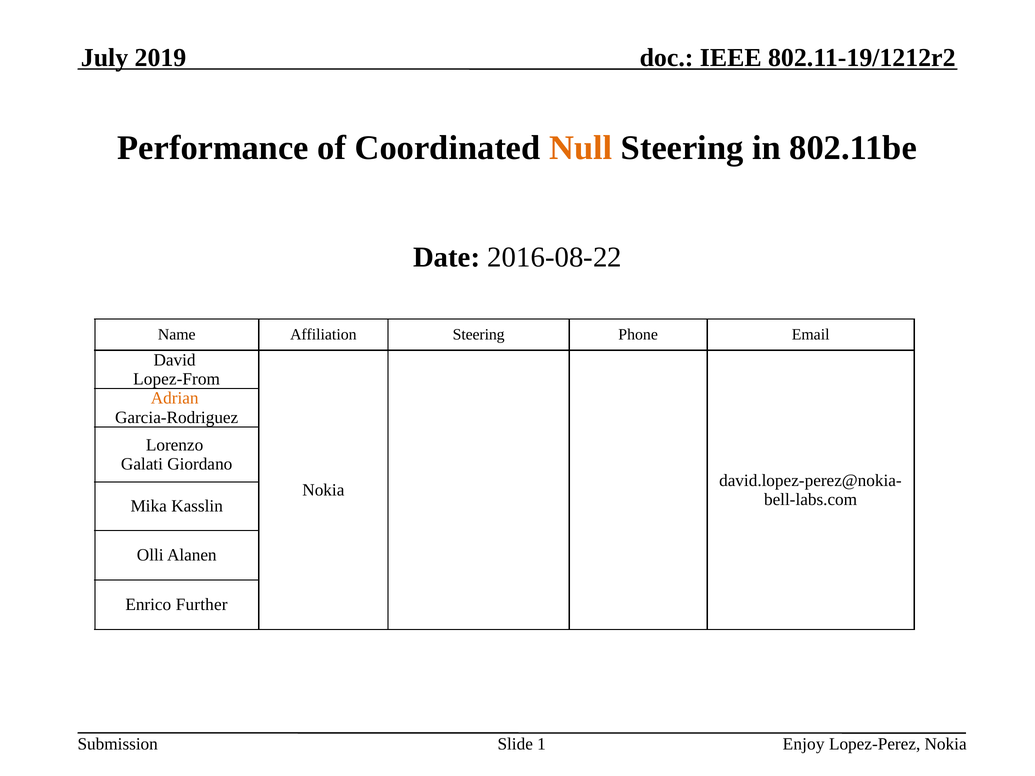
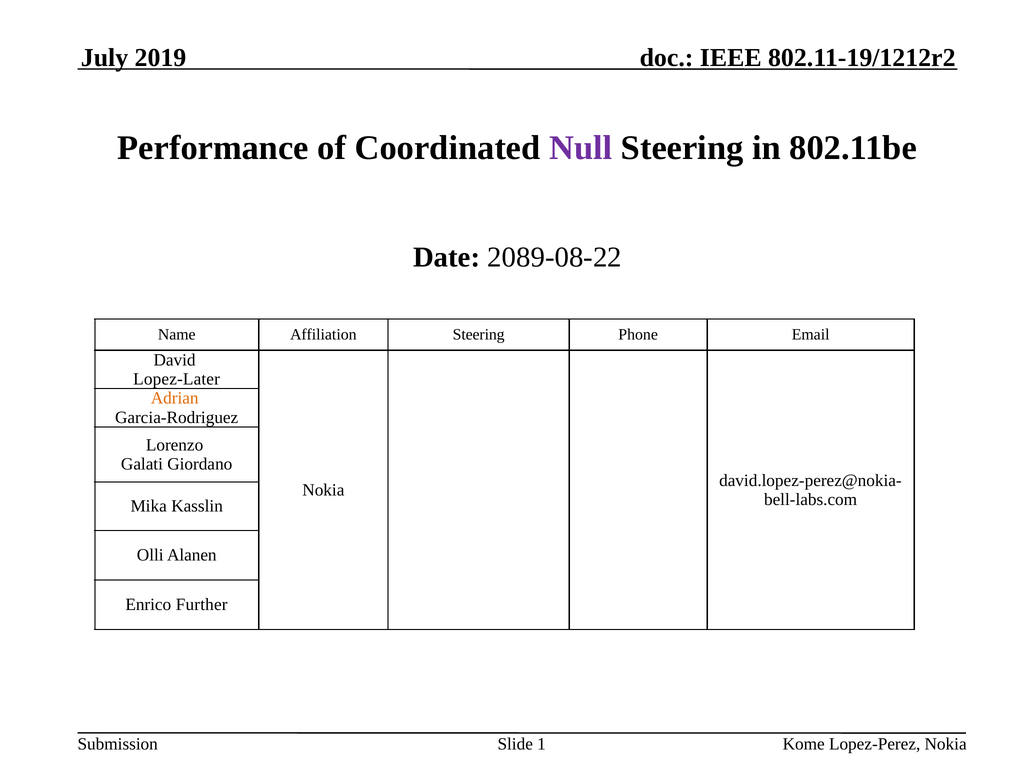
Null colour: orange -> purple (581, 148)
2016-08-22: 2016-08-22 -> 2089-08-22 (555, 257)
Lopez-From: Lopez-From -> Lopez-Later (177, 379)
Enjoy: Enjoy -> Kome (804, 744)
